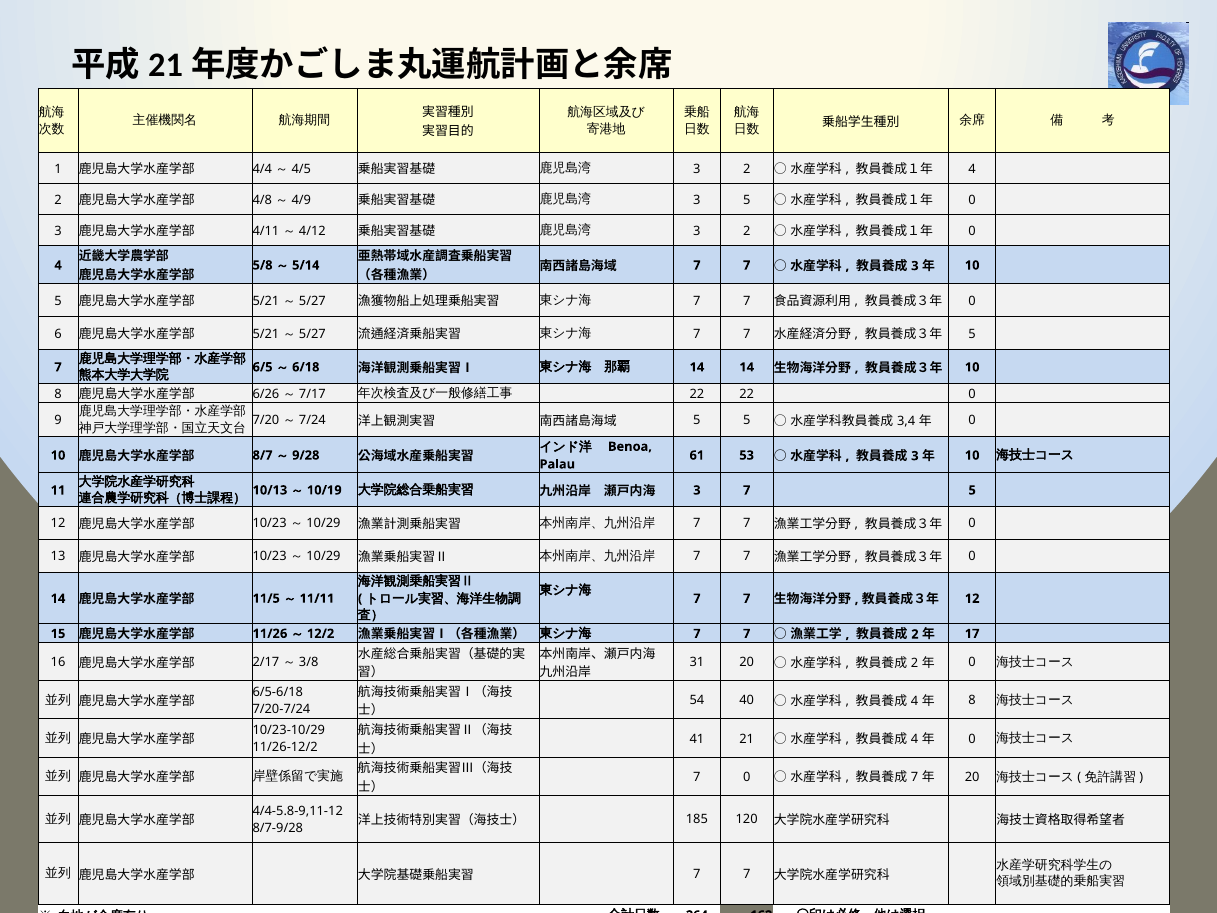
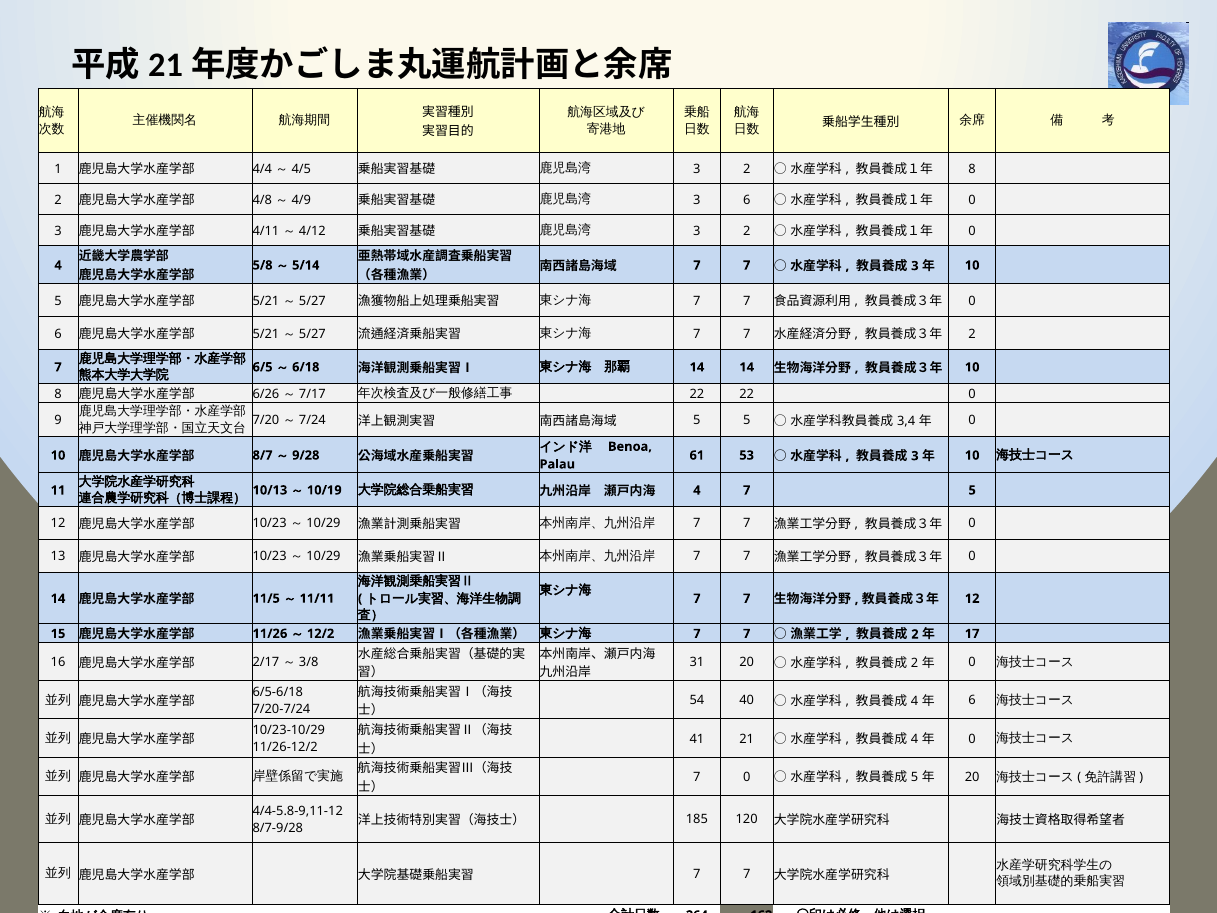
4: 4 -> 8 (972, 169)
3 5: 5 -> 6 (747, 200)
5: 5 -> 2 (972, 334)
3: 3 -> 4 (697, 490)
8: 8 -> 6 (972, 700)
7: 7 -> 5 (915, 777)
